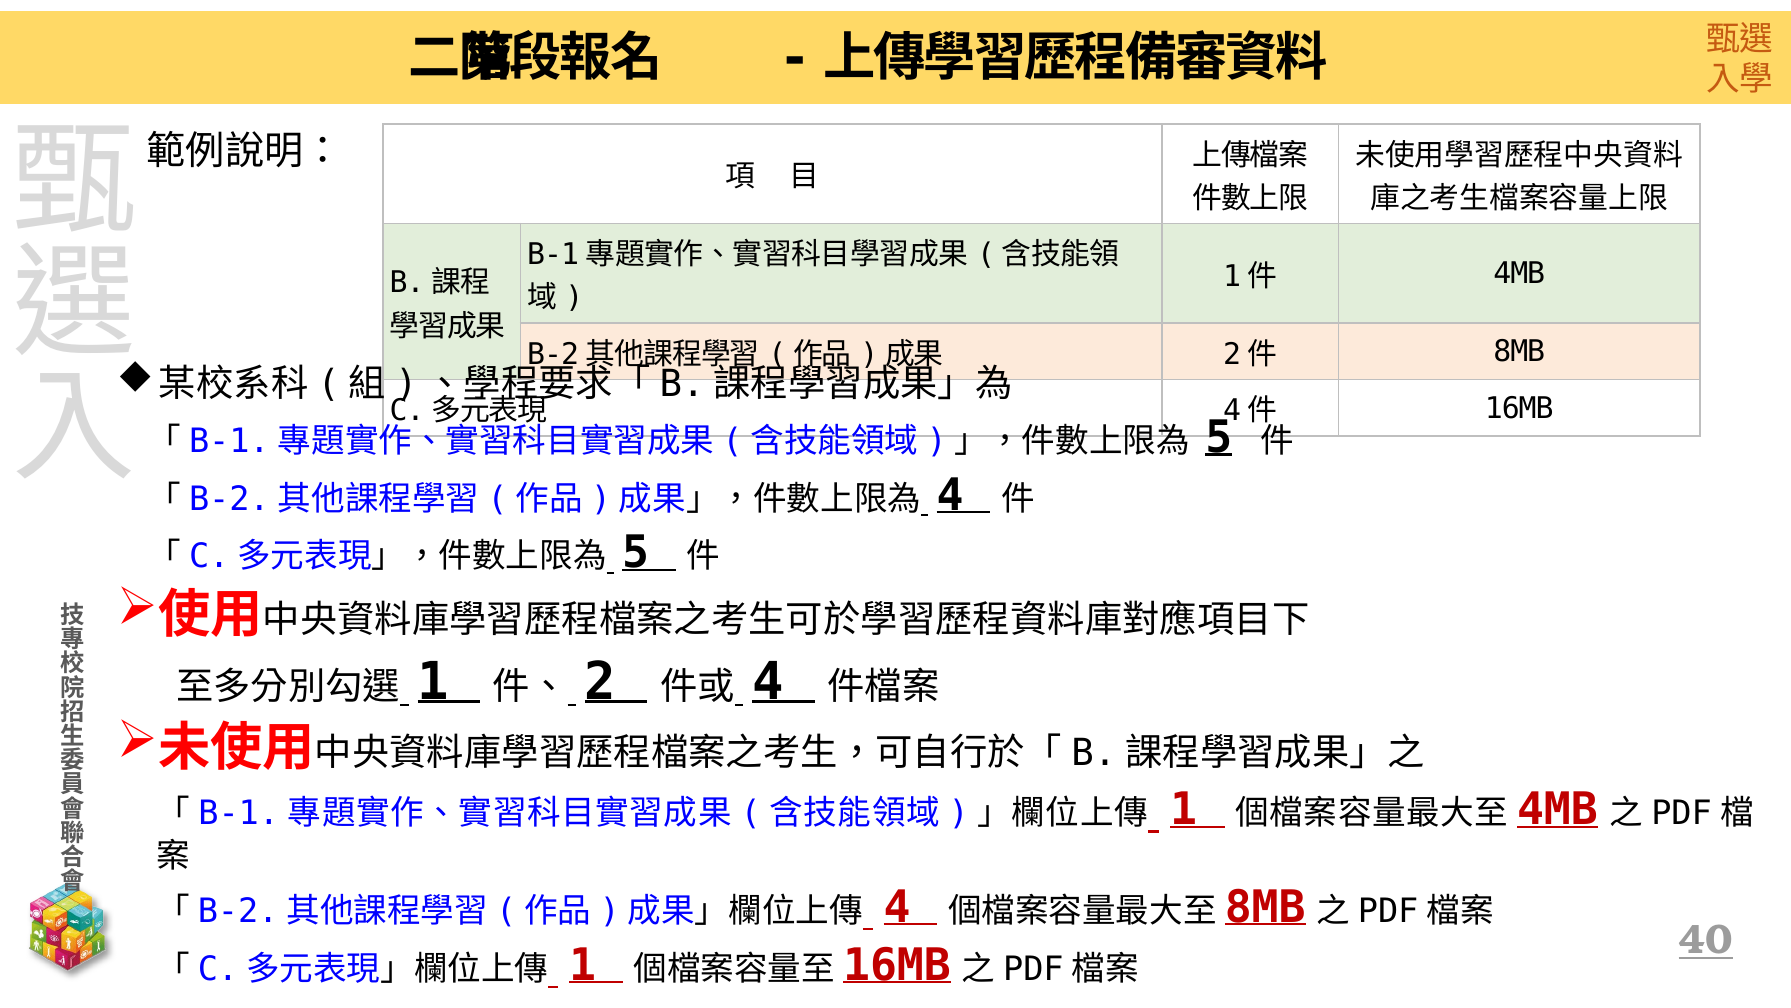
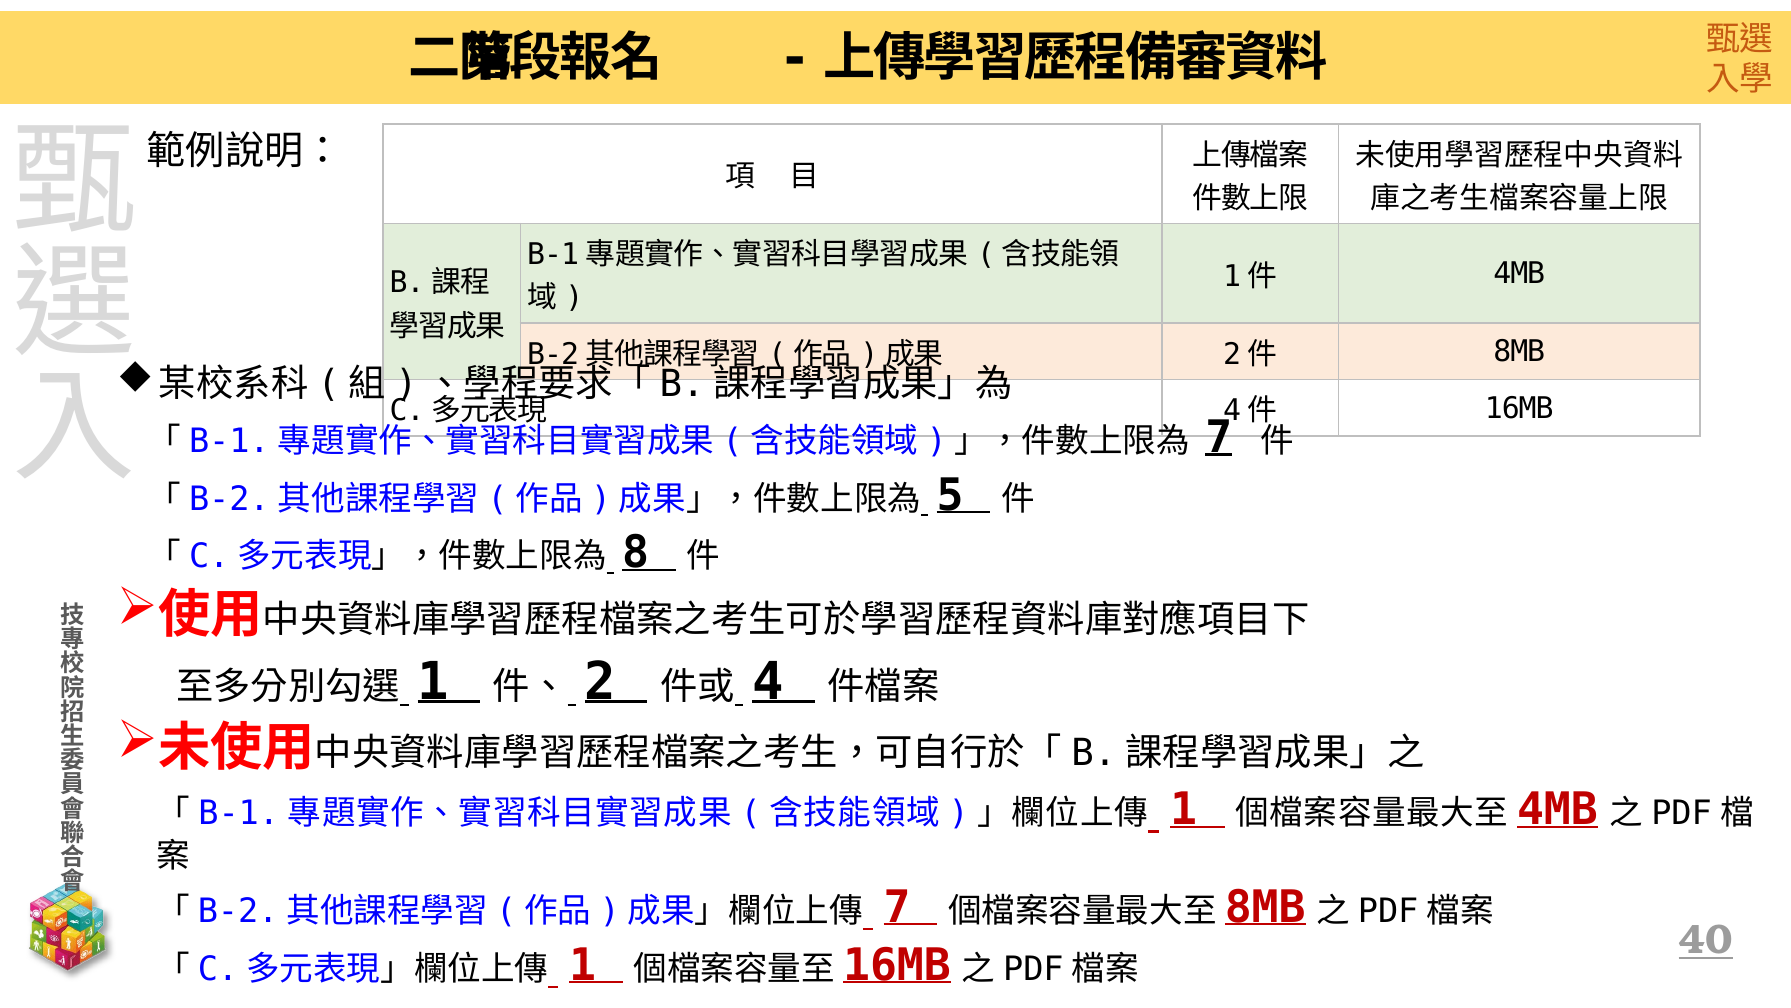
5: 5 -> 7 (1219, 438)
4: 4 -> 5 (950, 495)
5: 5 -> 8 (636, 553)
4: 4 -> 7 (897, 907)
